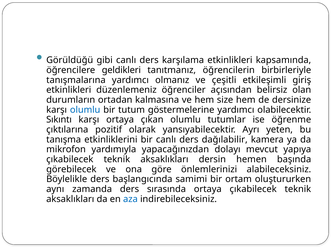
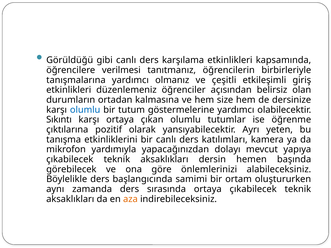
geldikleri: geldikleri -> verilmesi (121, 70)
dağılabilir: dağılabilir -> katılımları (225, 140)
aza colour: blue -> orange (130, 199)
